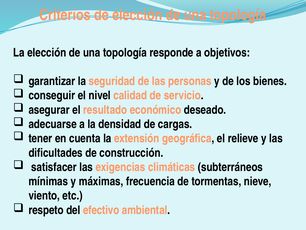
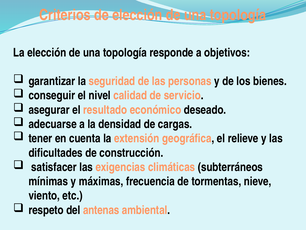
efectivo: efectivo -> antenas (101, 210)
